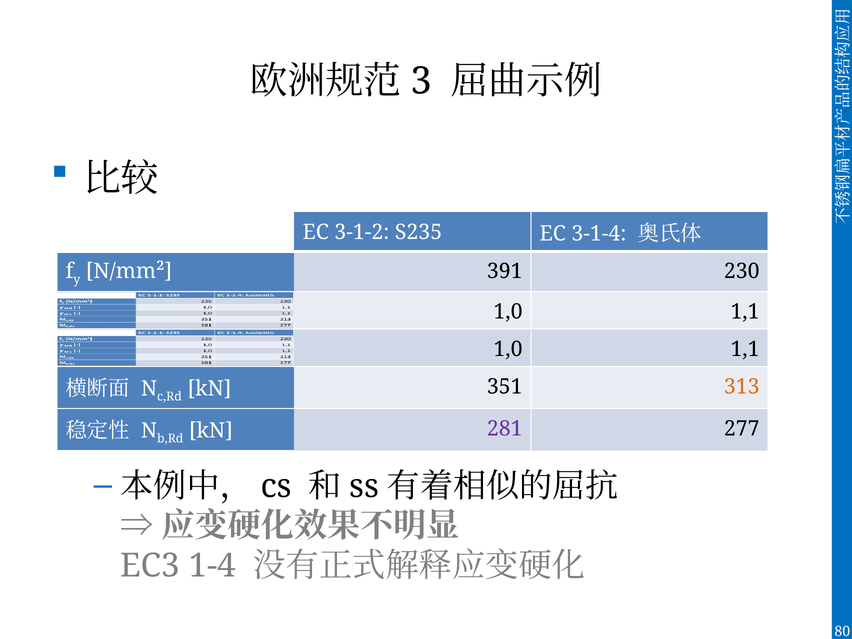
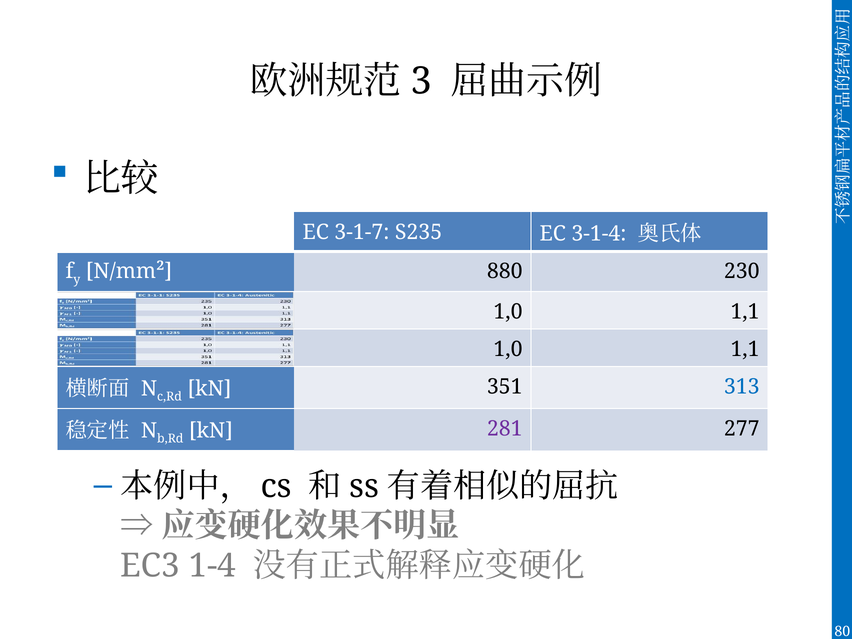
3-1-2: 3-1-2 -> 3-1-7 (362, 232)
391: 391 -> 880 (505, 271)
313 colour: orange -> blue (742, 387)
